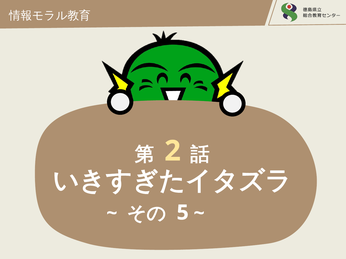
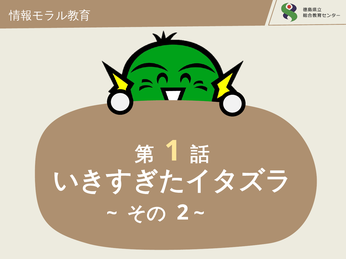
2: 2 -> 1 (173, 151)
5: 5 -> 2 (183, 213)
